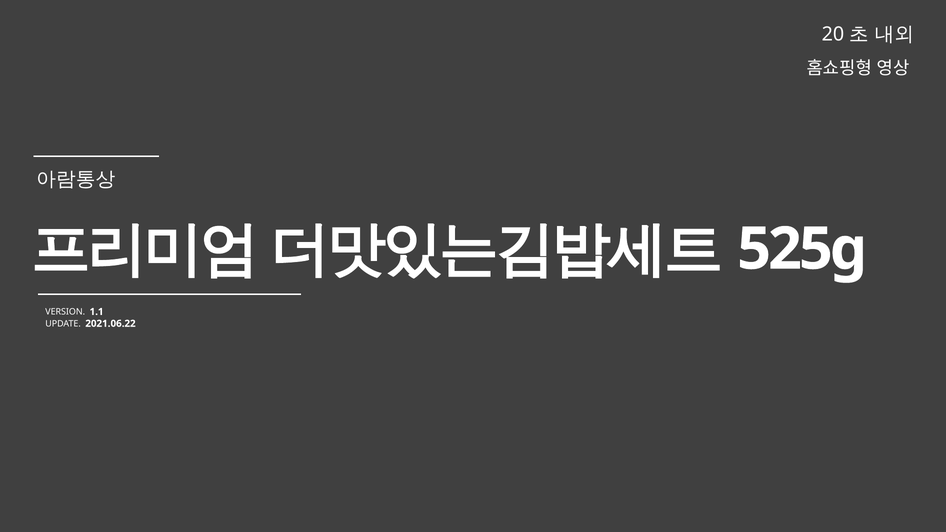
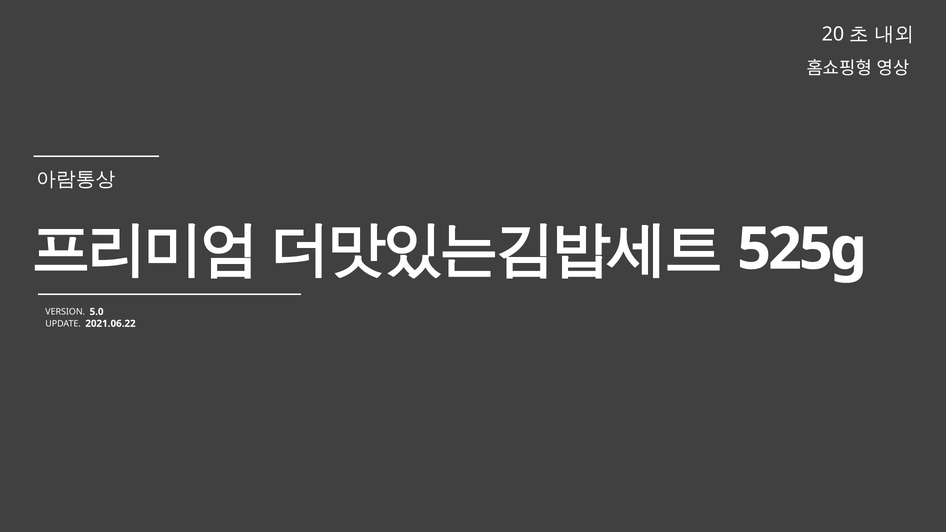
1.1: 1.1 -> 5.0 (97, 312)
